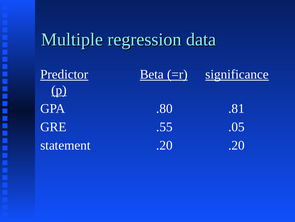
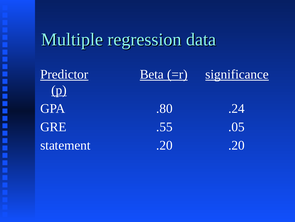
.81: .81 -> .24 (237, 108)
